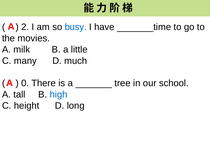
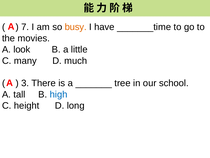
2: 2 -> 7 (25, 27)
busy colour: blue -> orange (76, 27)
milk: milk -> look (22, 49)
0: 0 -> 3 (25, 83)
